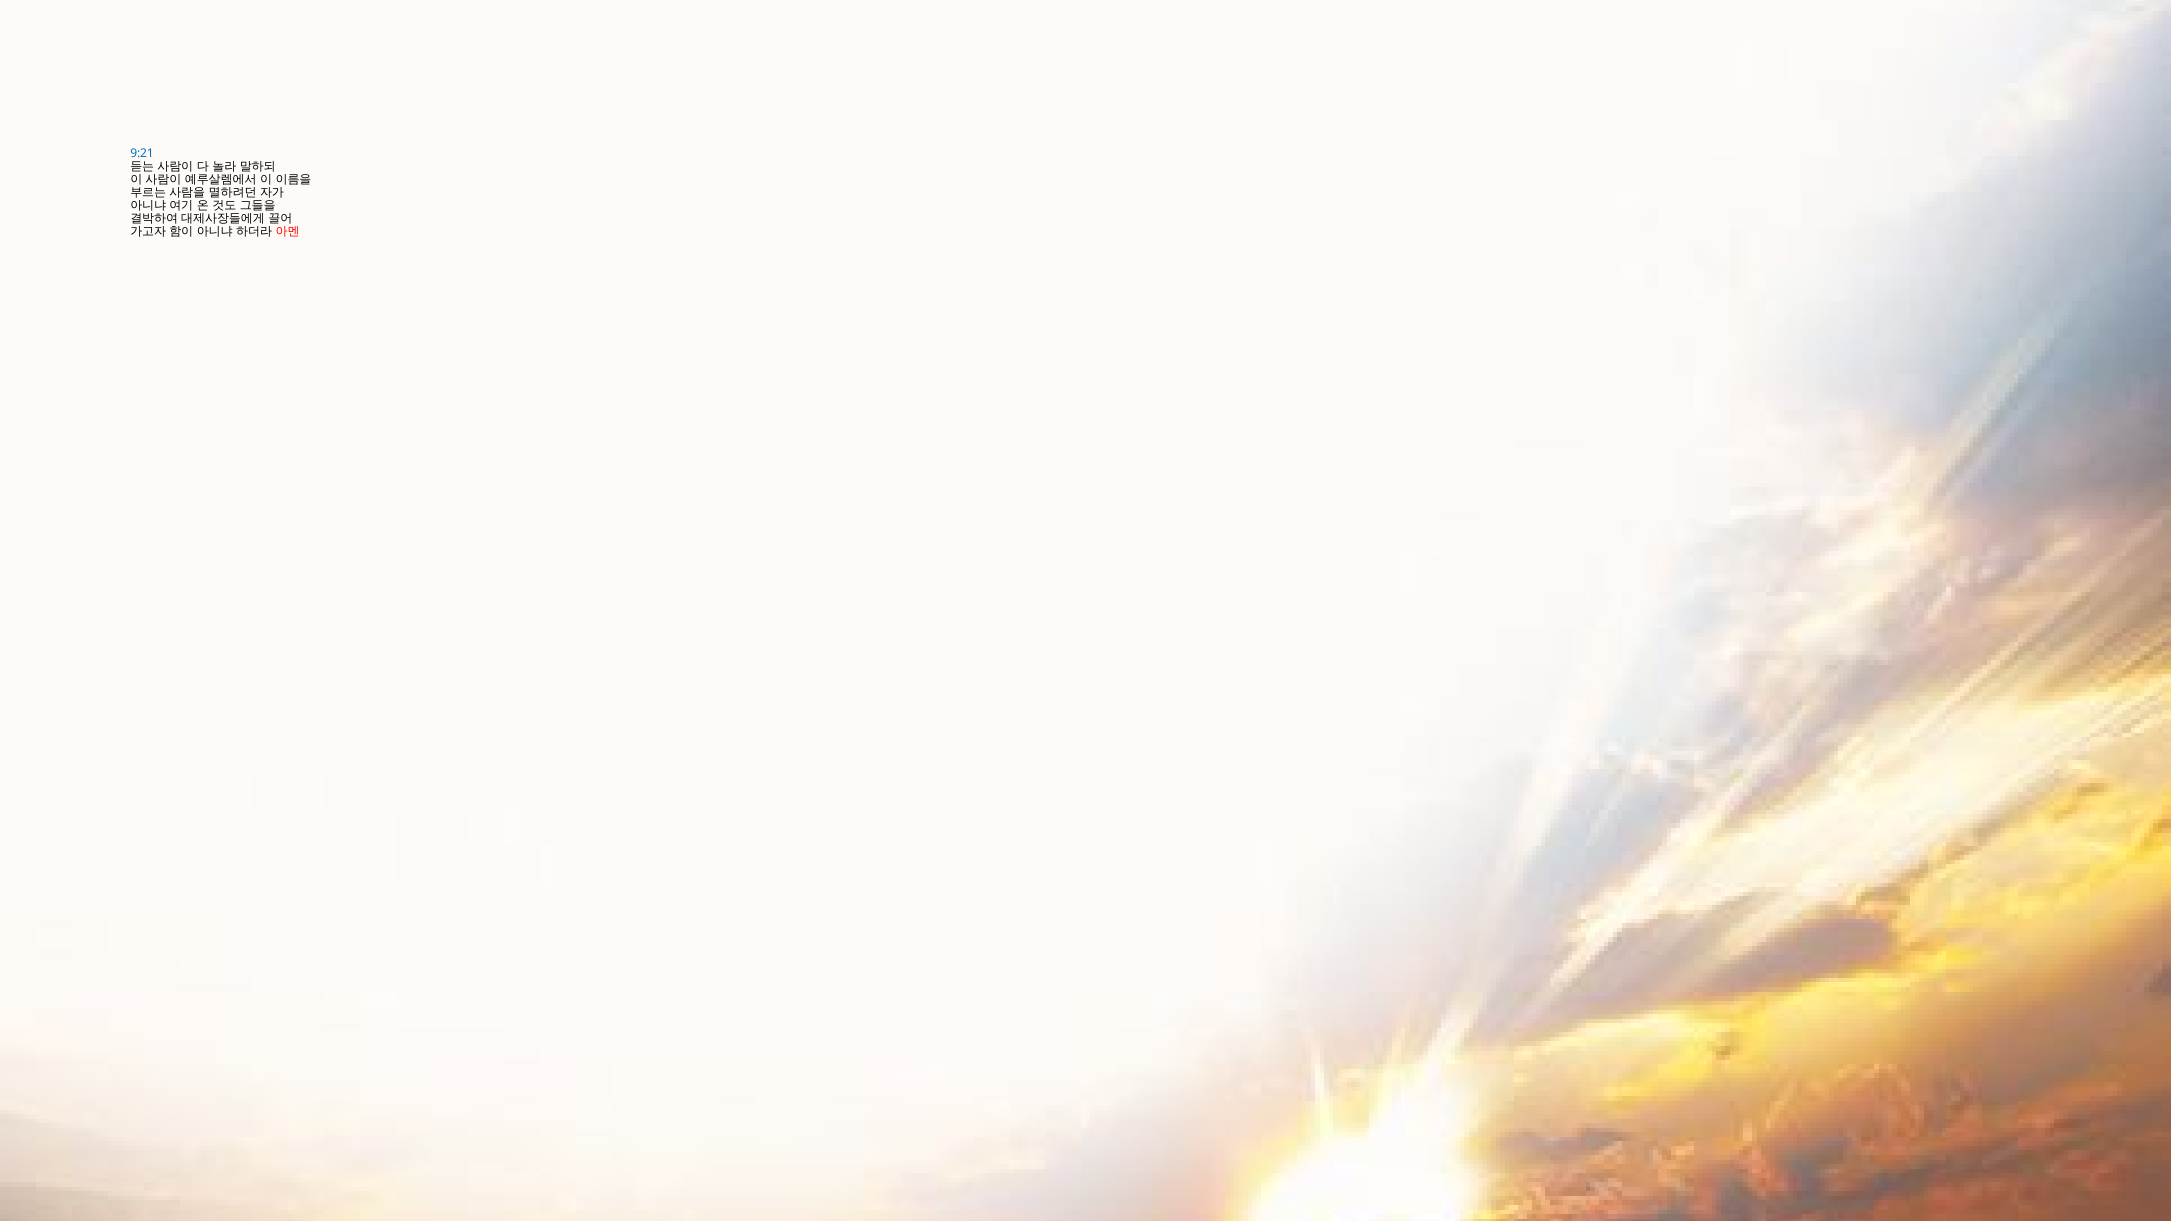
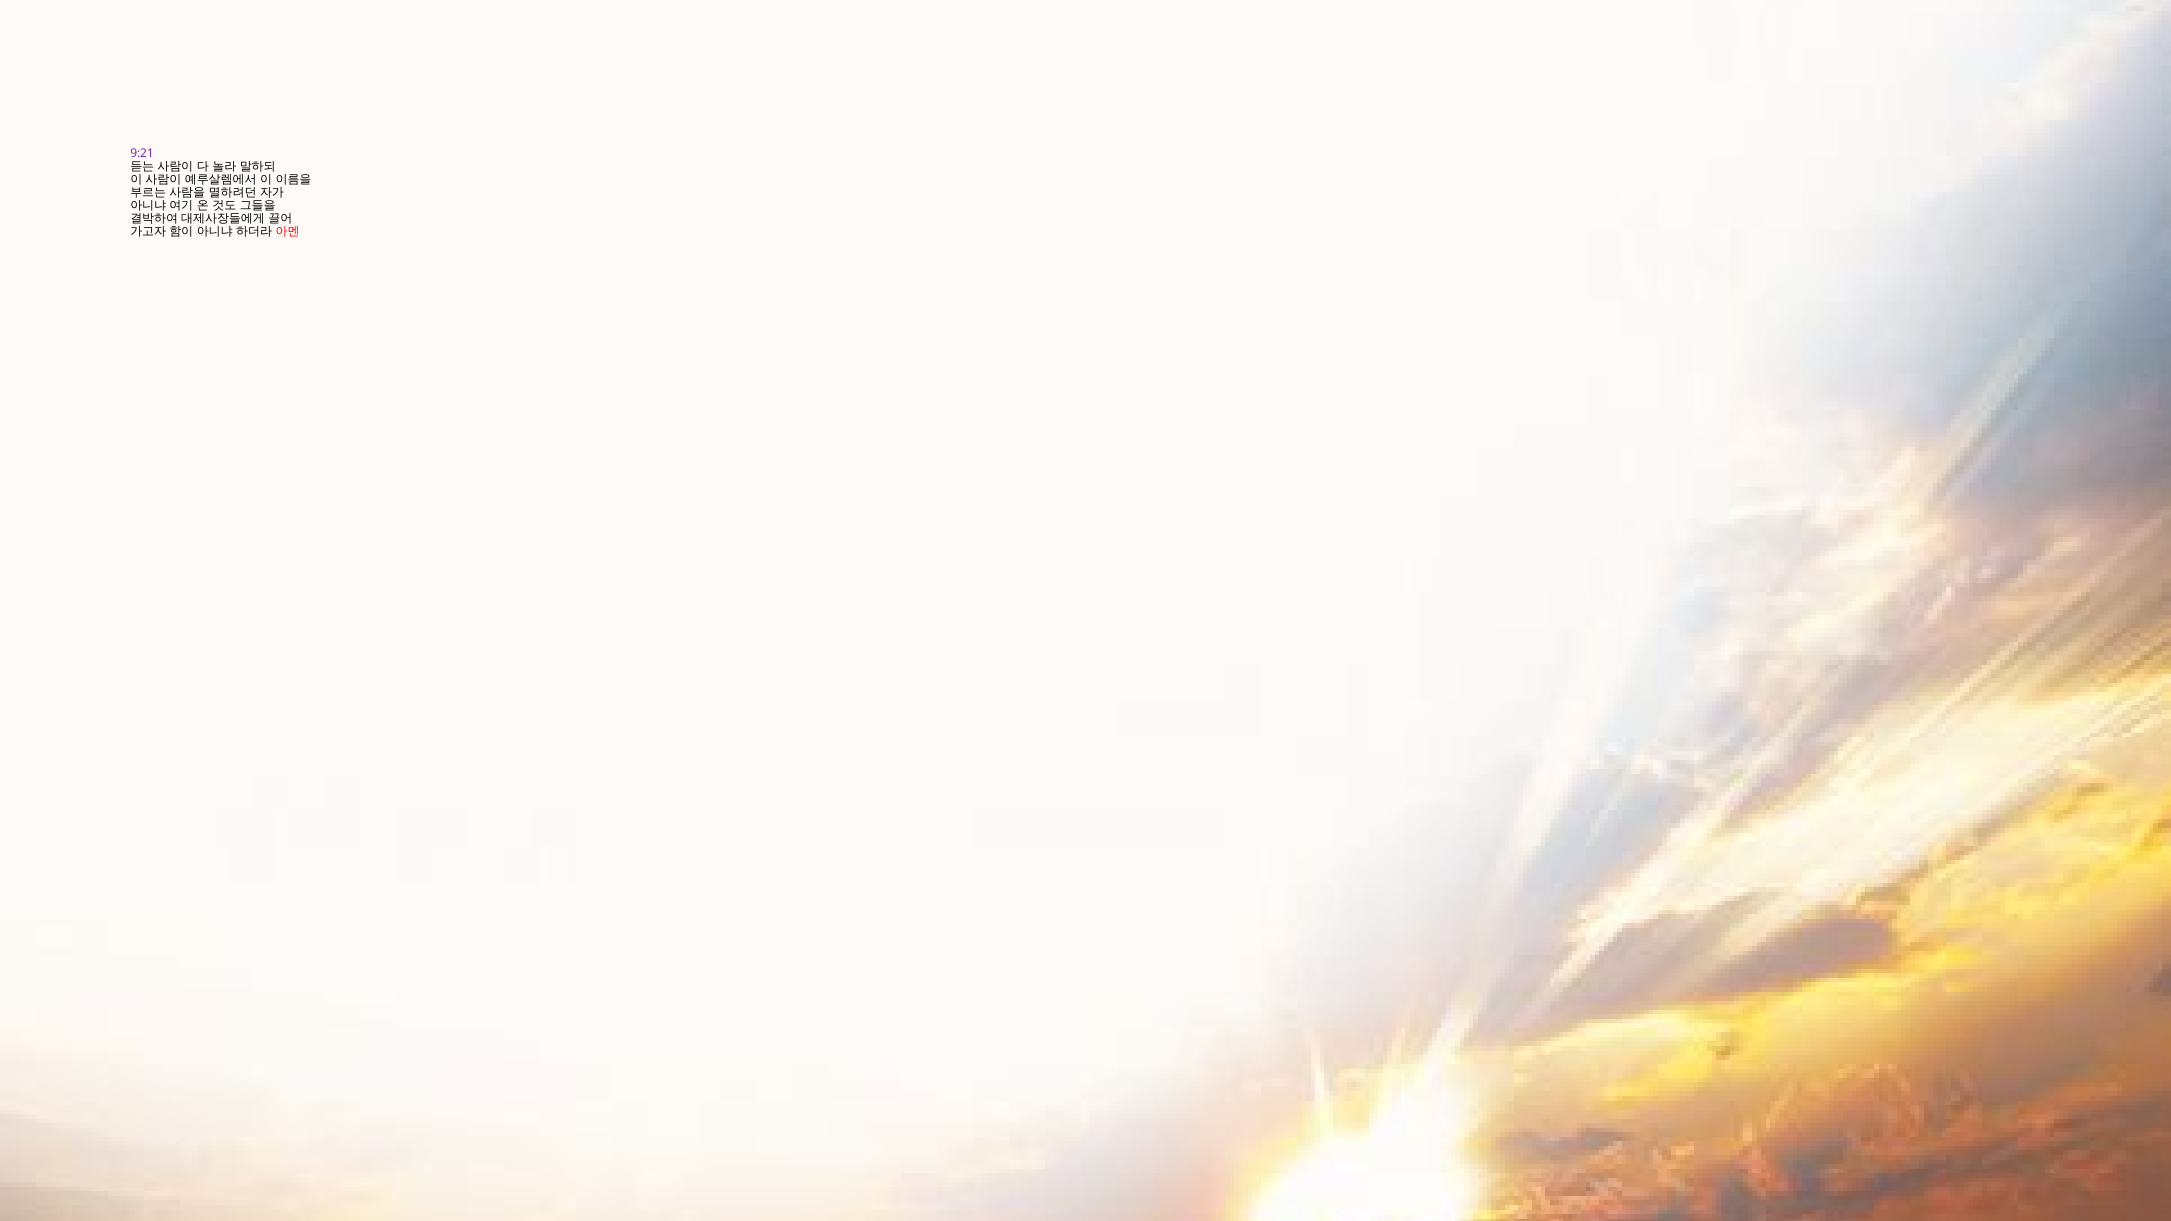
9:21 colour: blue -> purple (142, 154)
